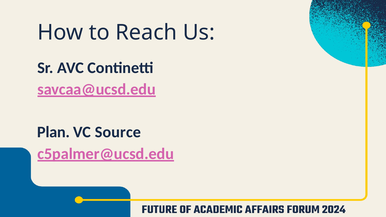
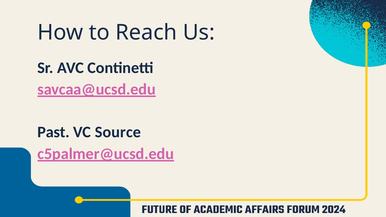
Plan: Plan -> Past (54, 132)
